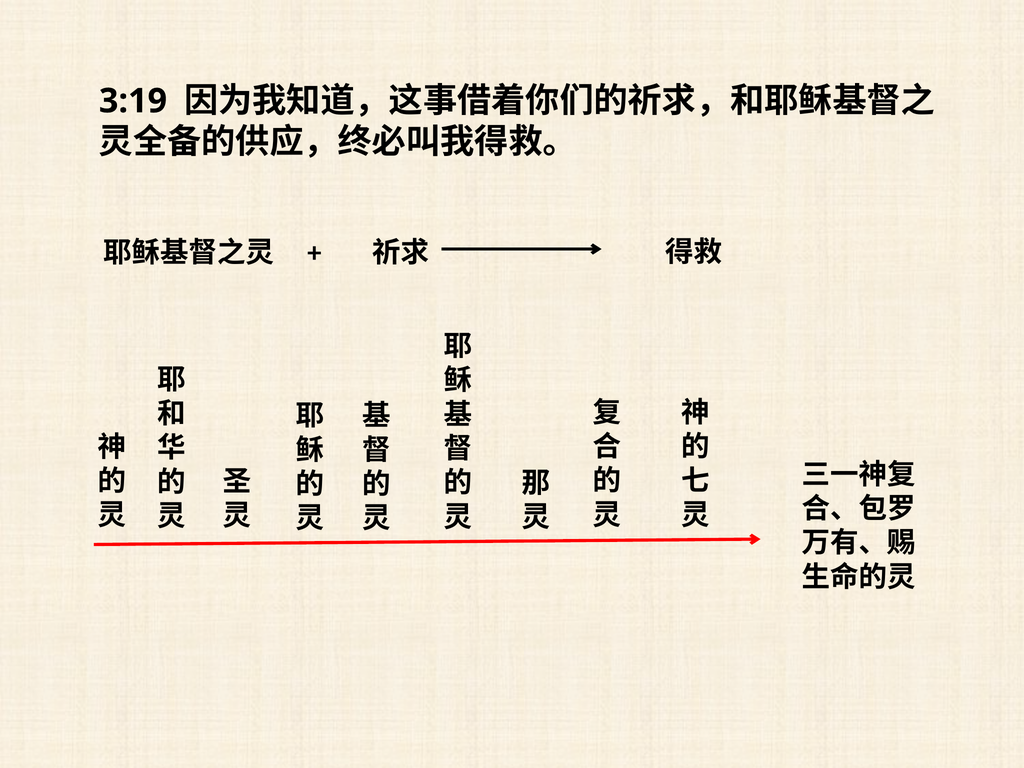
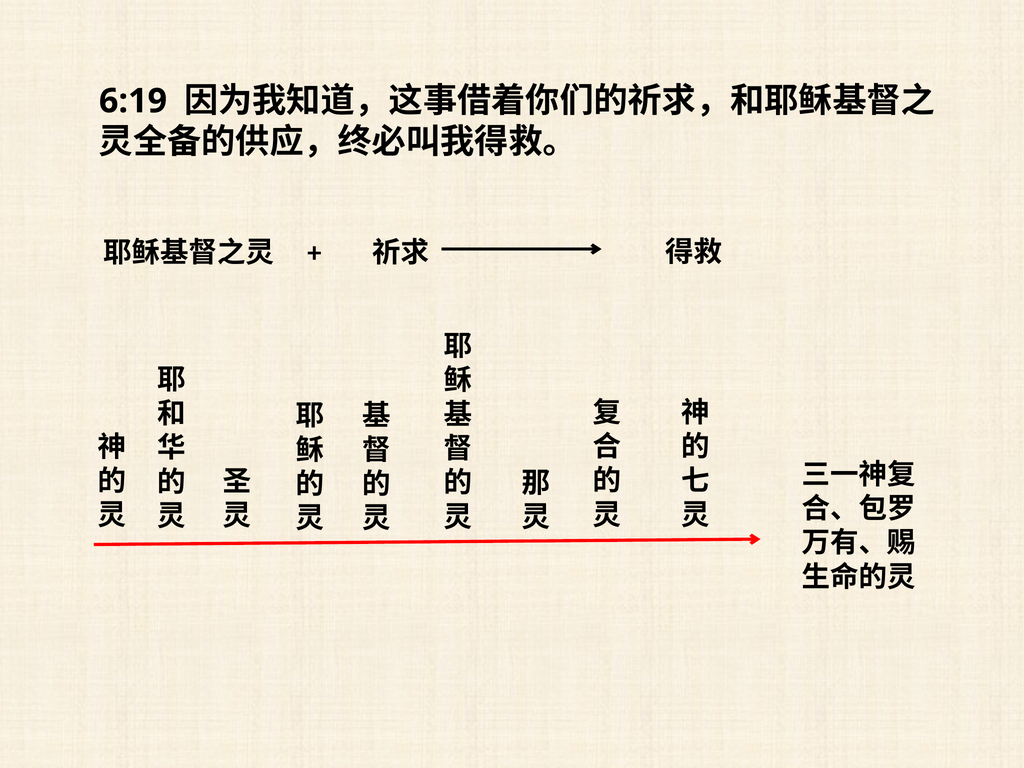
3:19: 3:19 -> 6:19 (133, 101)
